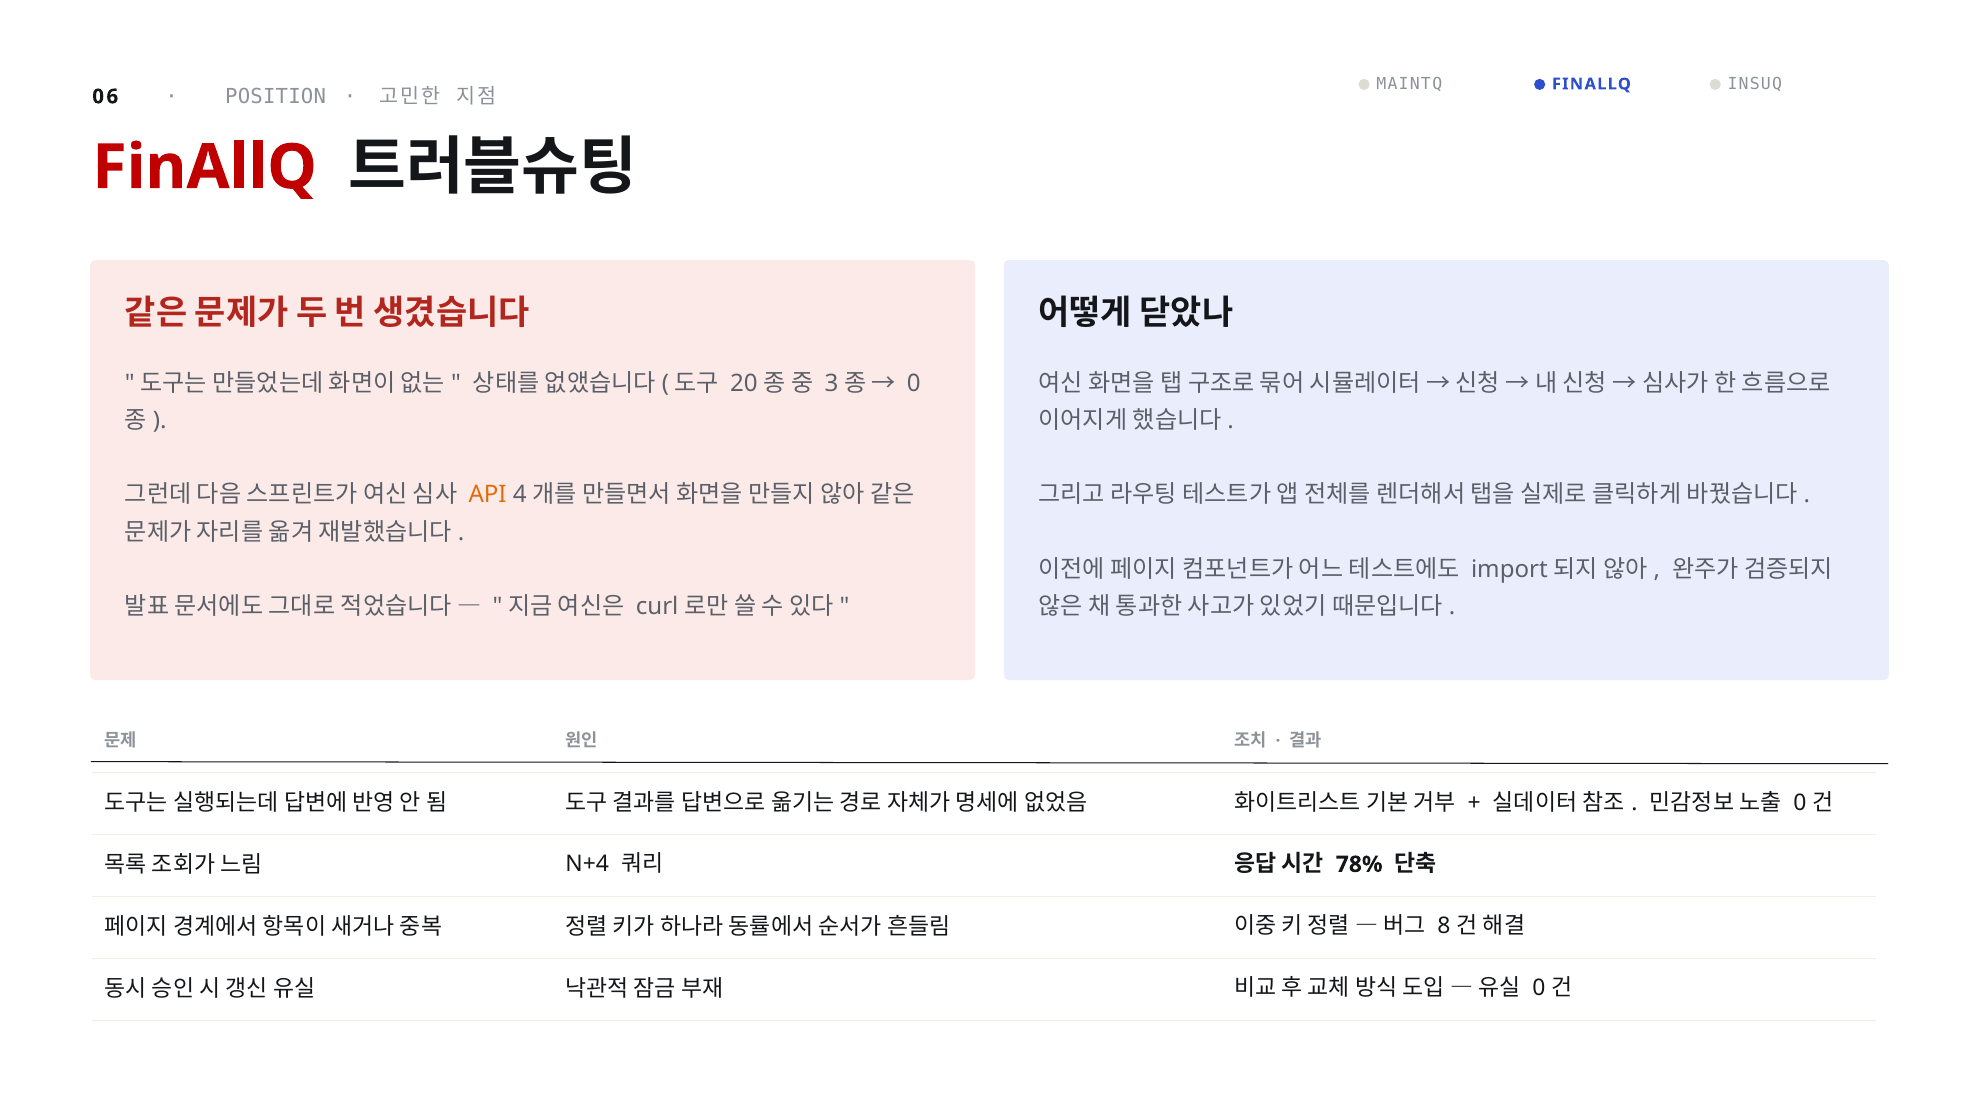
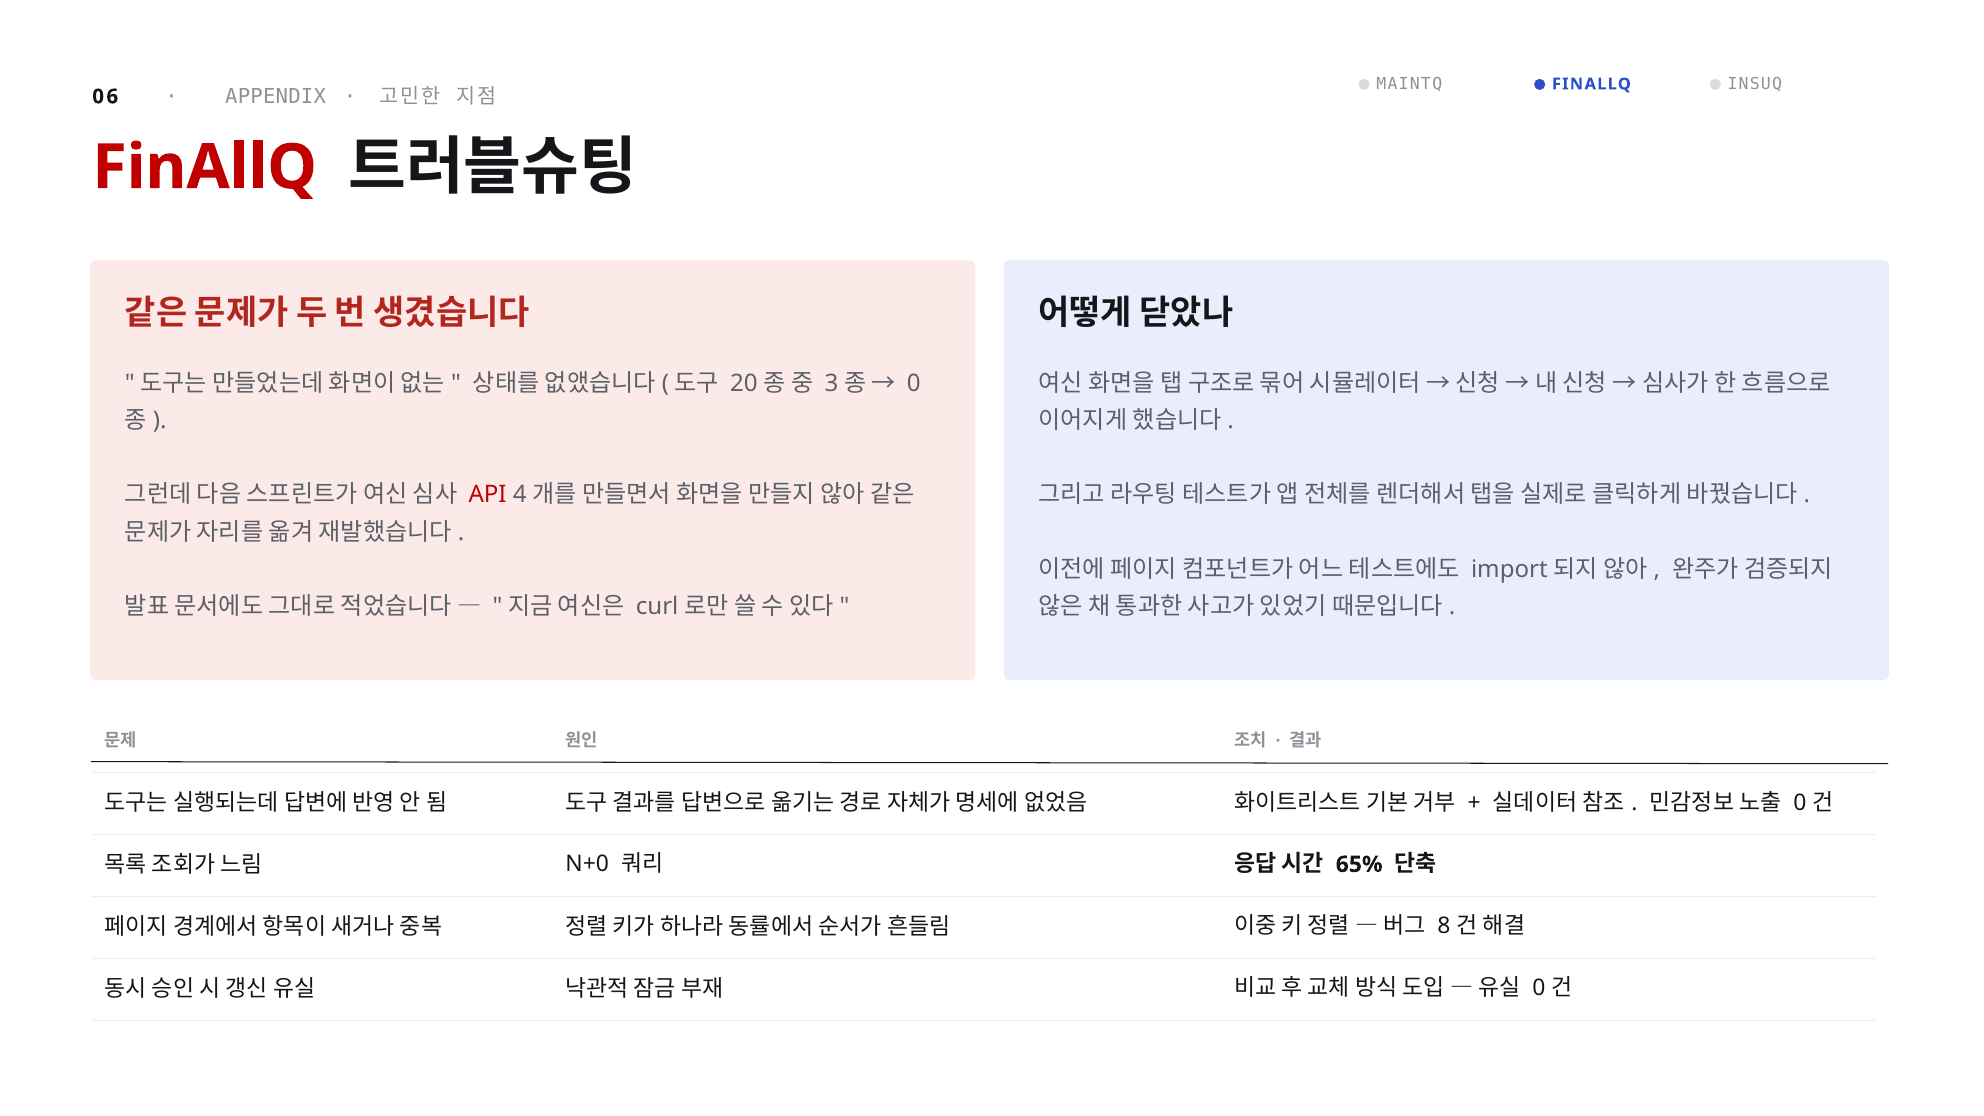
POSITION: POSITION -> APPENDIX (276, 97)
API colour: orange -> red (488, 495)
N+4: N+4 -> N+0 (587, 864)
78%: 78% -> 65% (1359, 864)
